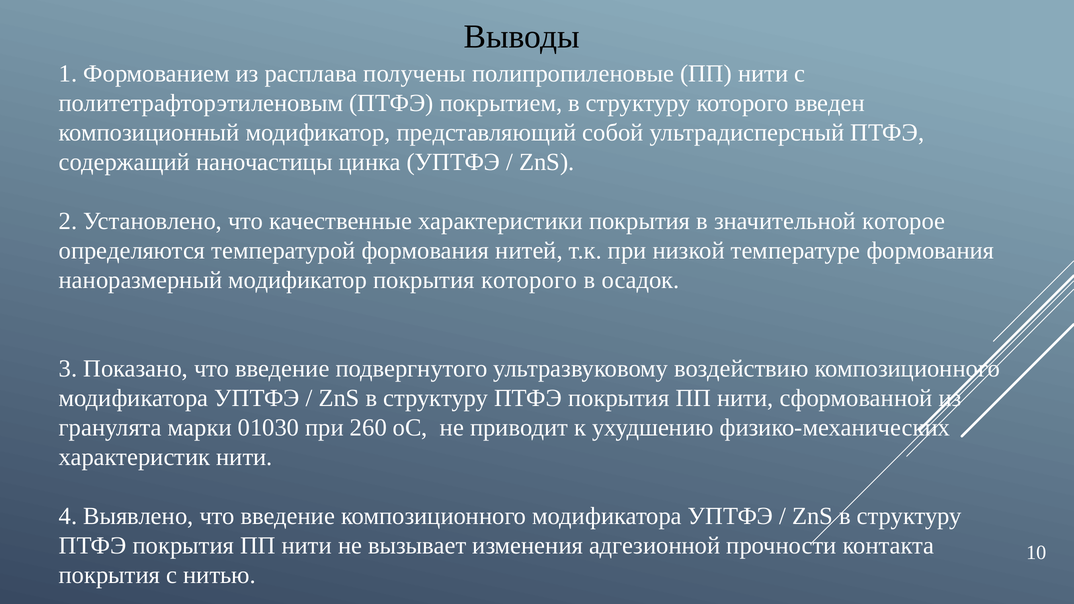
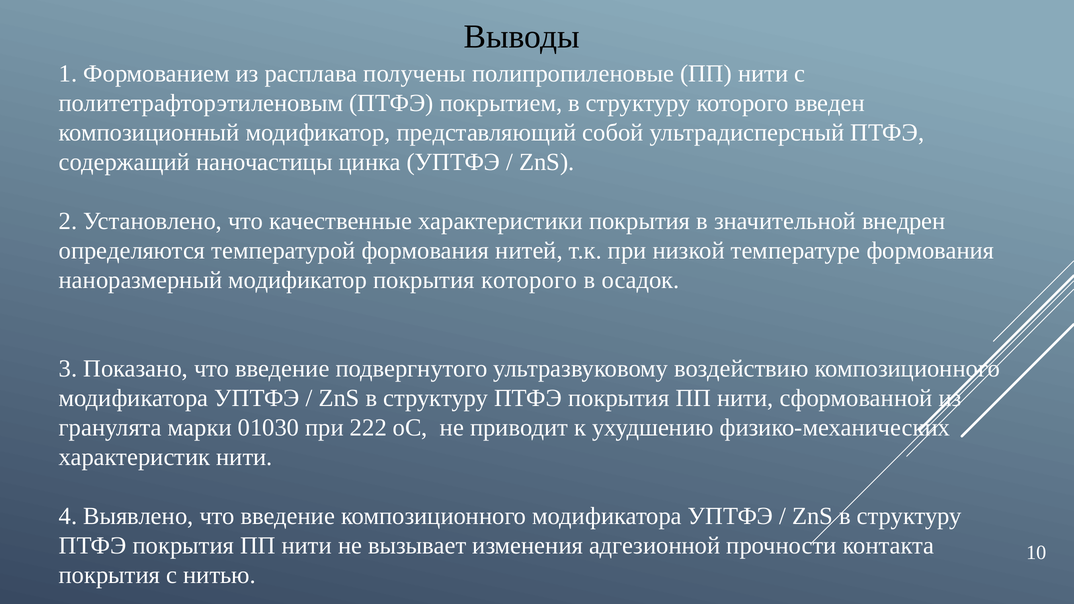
которое: которое -> внедрен (904, 221)
260: 260 -> 222 (368, 428)
